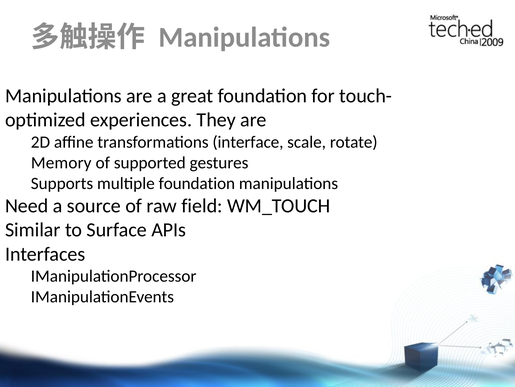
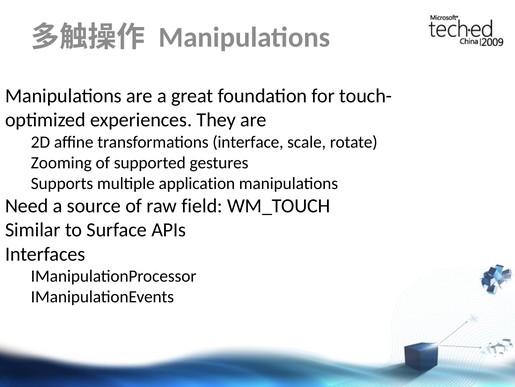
Memory: Memory -> Zooming (61, 162)
multiple foundation: foundation -> application (197, 183)
